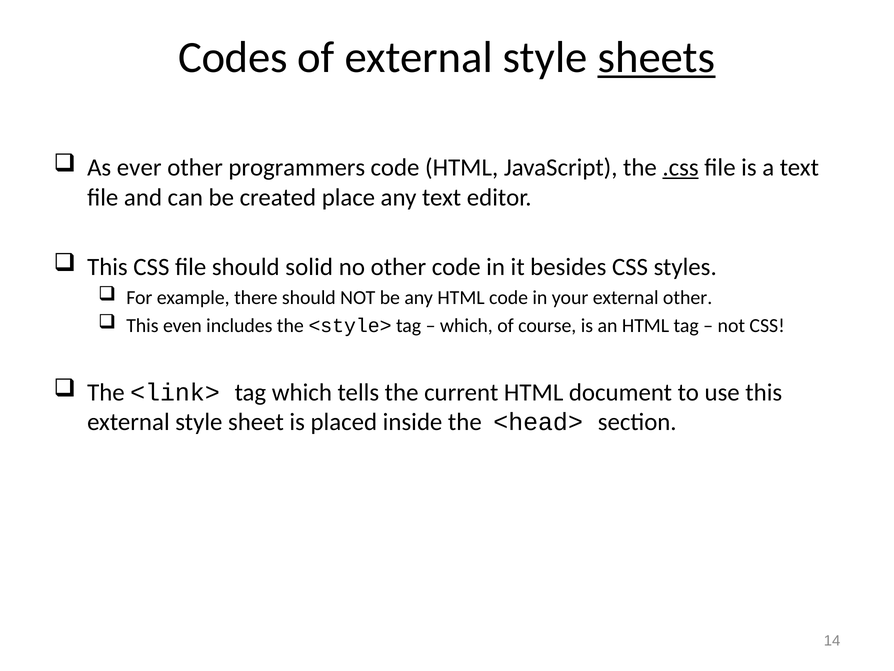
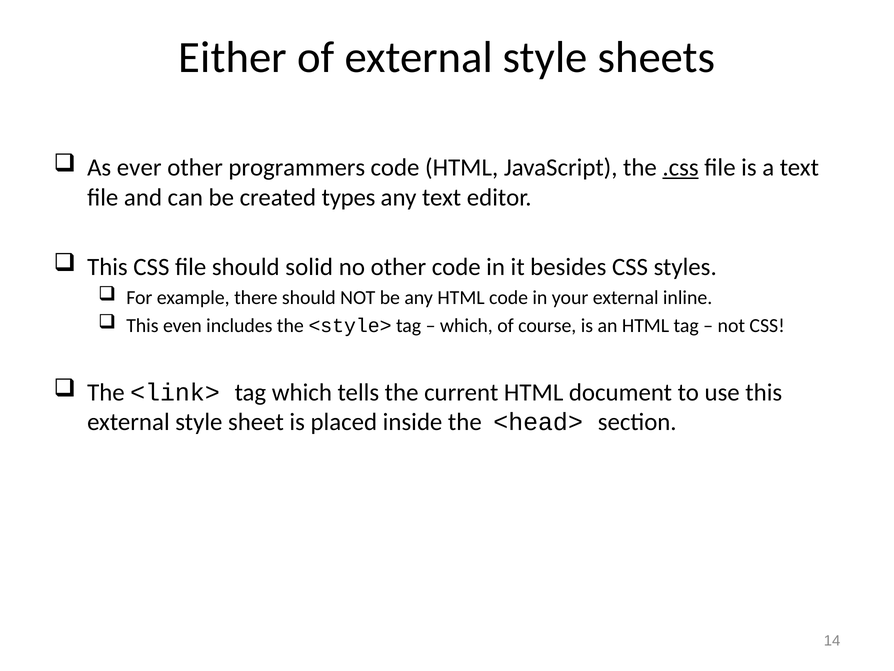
Codes: Codes -> Either (233, 58)
sheets underline: present -> none (656, 58)
place: place -> types (349, 197)
external other: other -> inline (688, 297)
